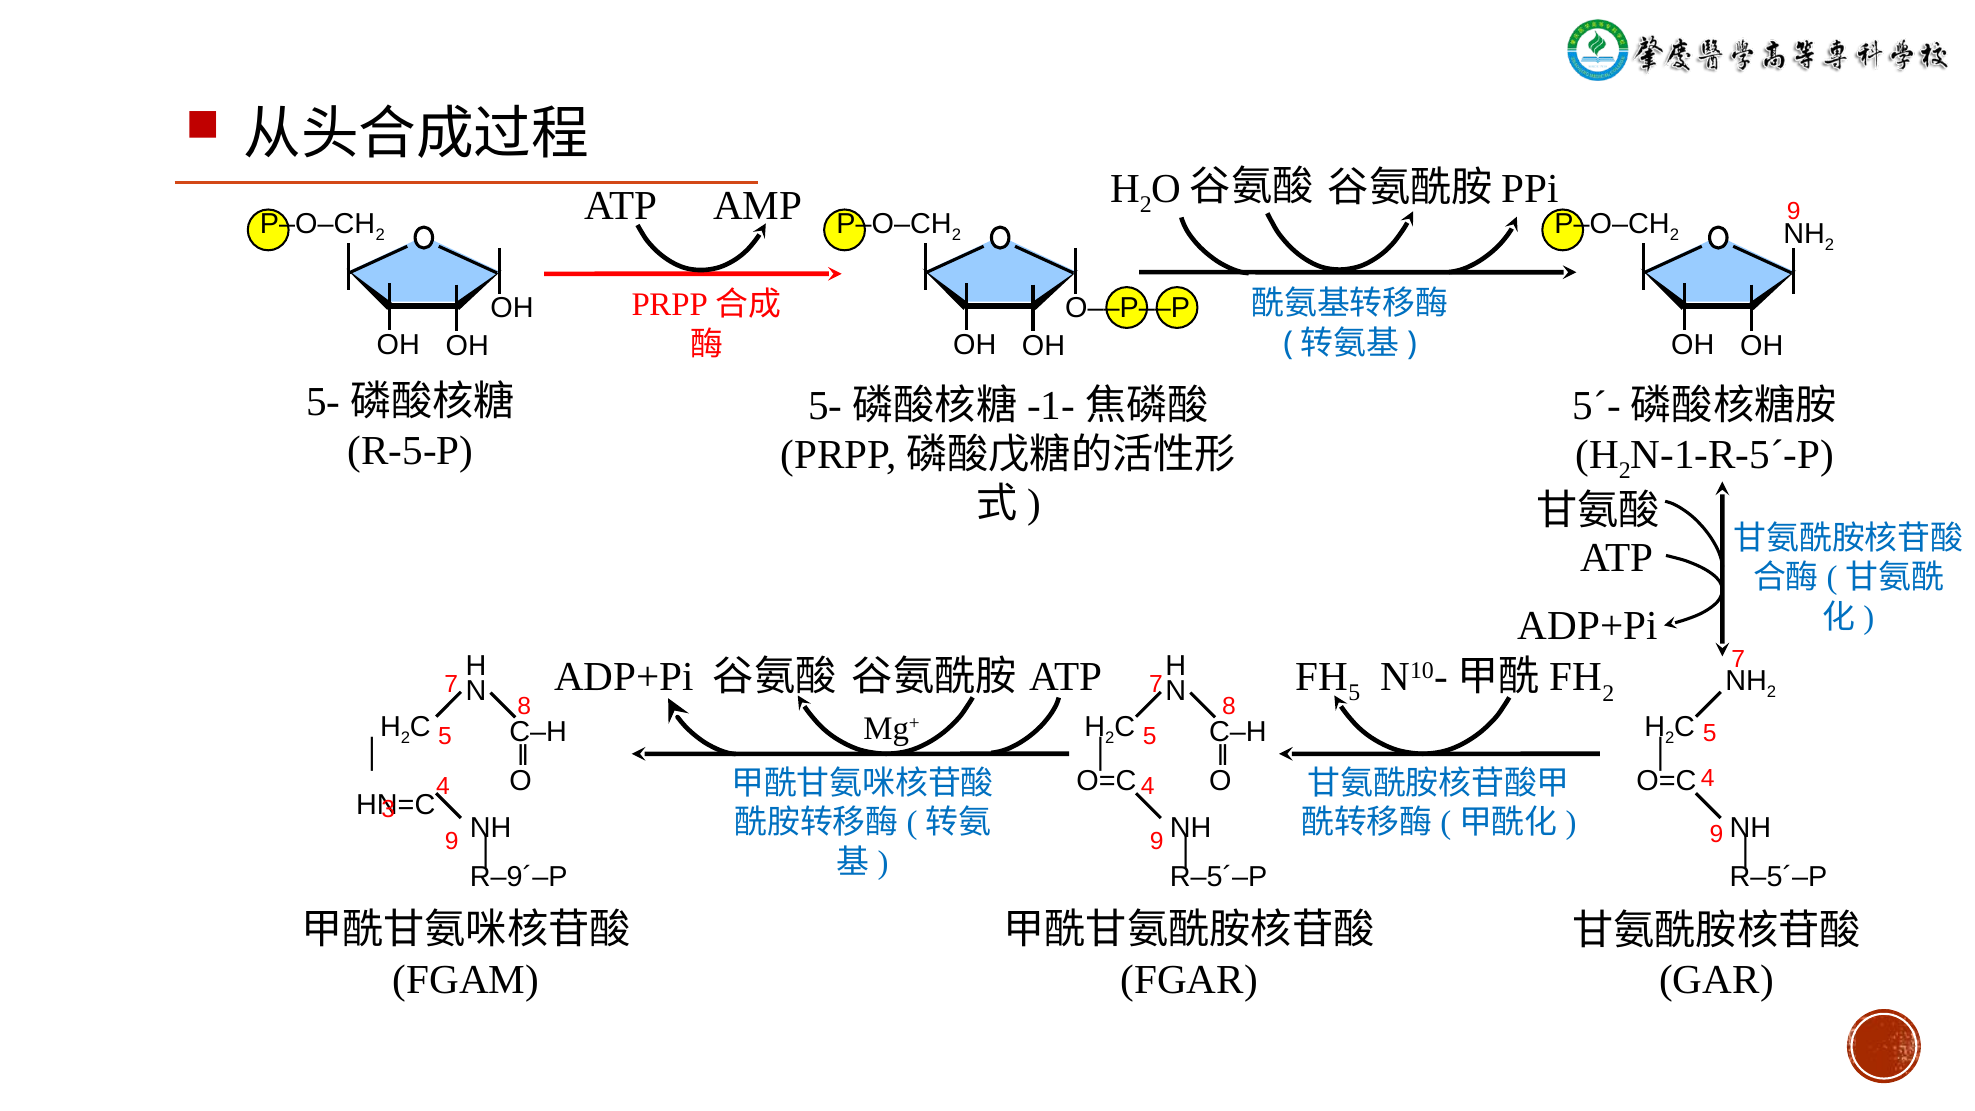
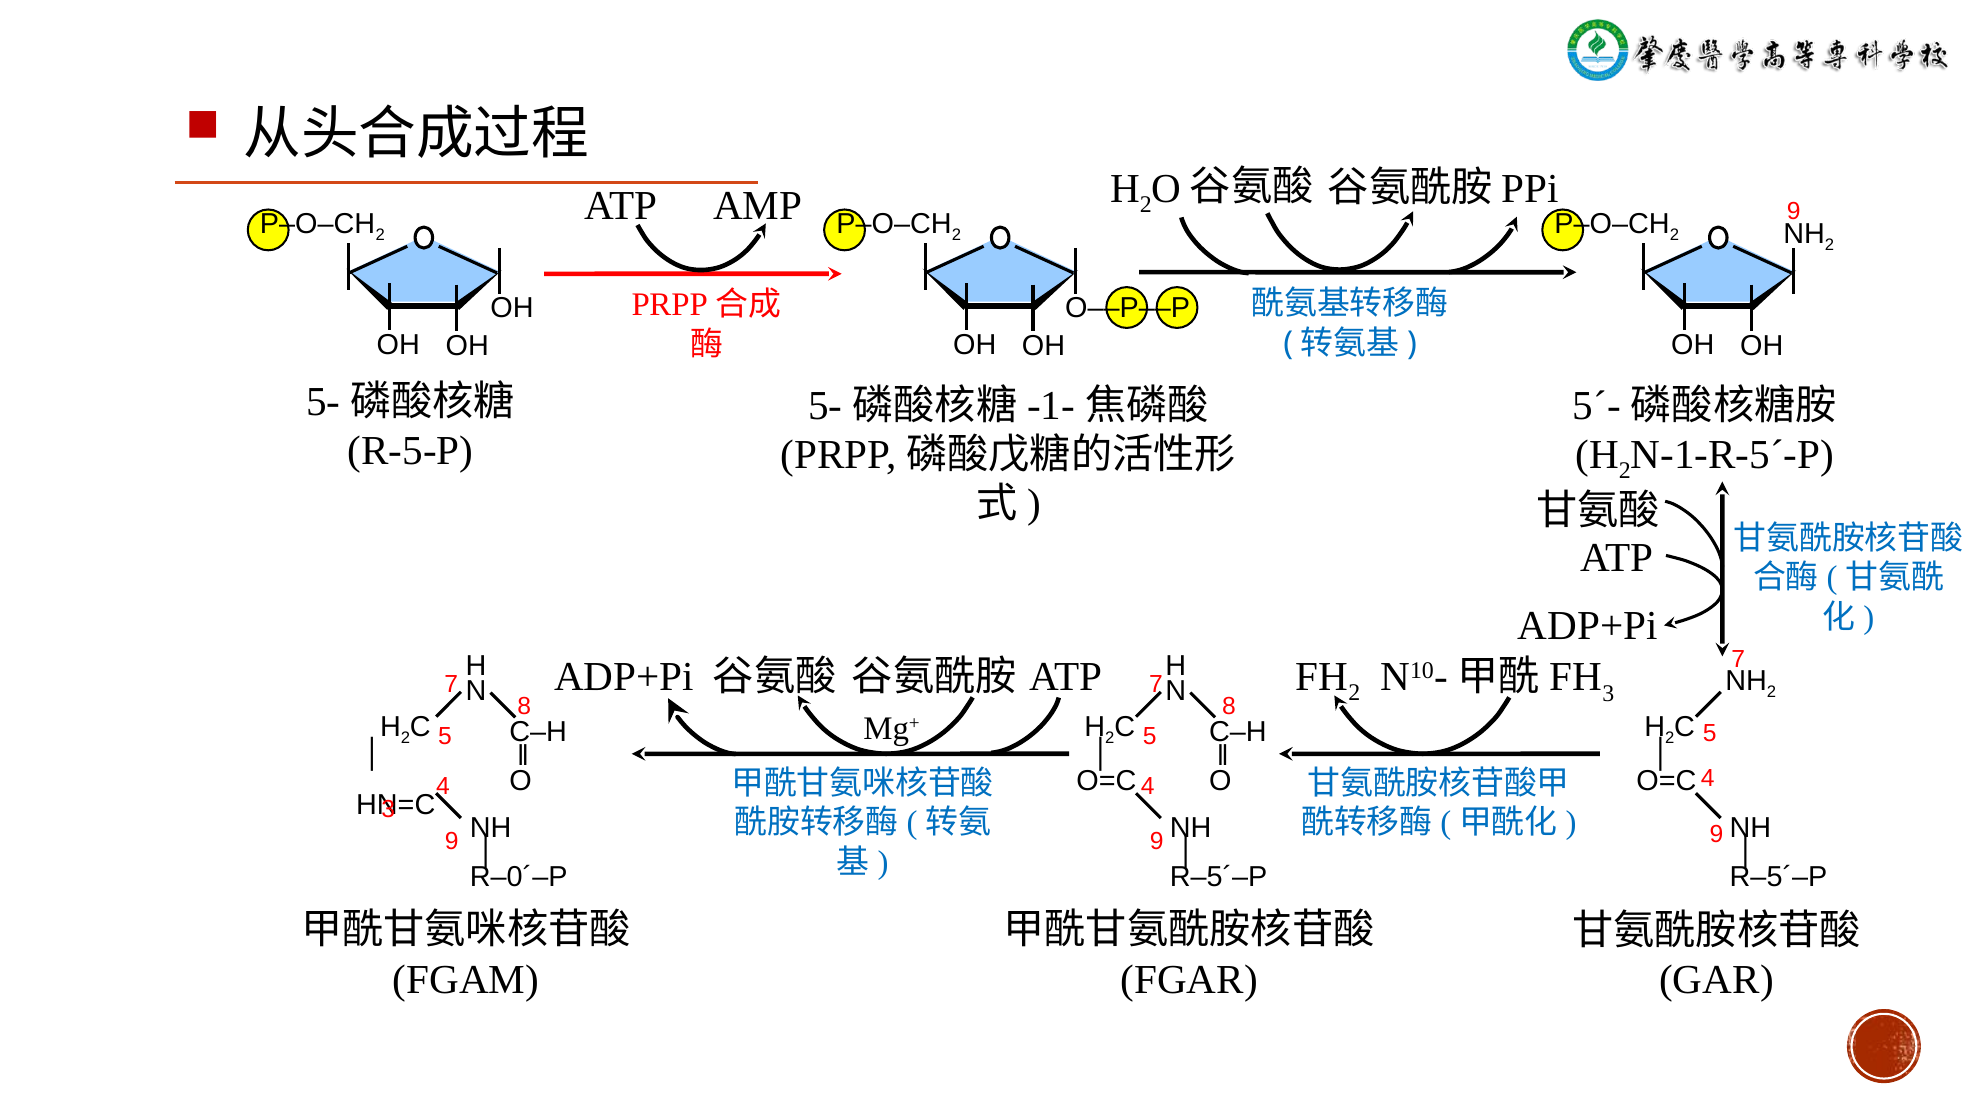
5: 5 -> 2 (1354, 693)
2: 2 -> 3 (1608, 693)
R‒9´‒P: R‒9´‒P -> R‒0´‒P (519, 877)
